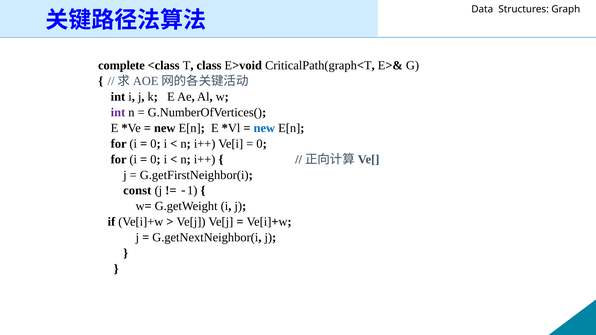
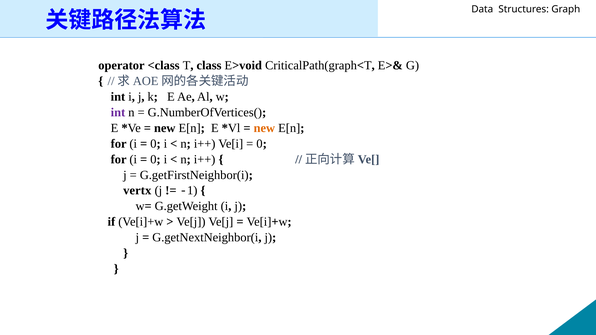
complete: complete -> operator (121, 66)
new colour: blue -> orange (264, 128)
const: const -> vertx (137, 191)
